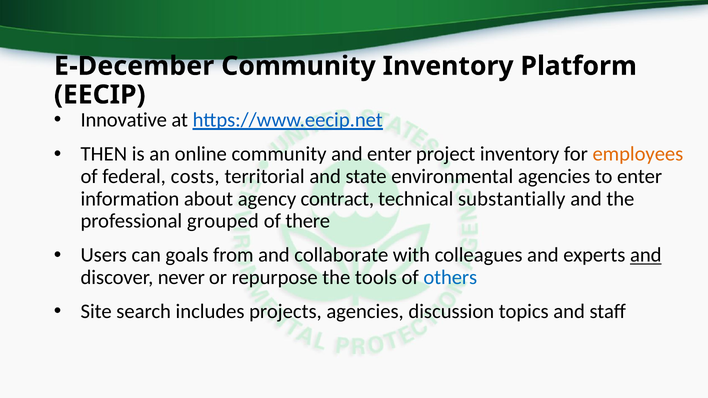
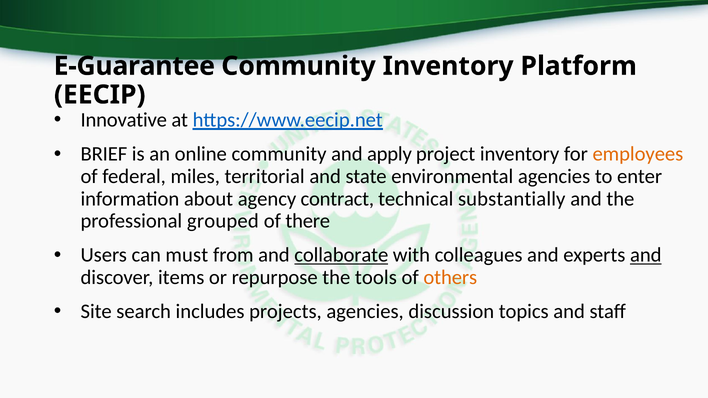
E-December: E-December -> E-Guarantee (134, 66)
THEN: THEN -> BRIEF (104, 154)
and enter: enter -> apply (389, 154)
costs: costs -> miles (195, 177)
goals: goals -> must (187, 255)
collaborate underline: none -> present (341, 255)
never: never -> items (181, 278)
others colour: blue -> orange (450, 278)
